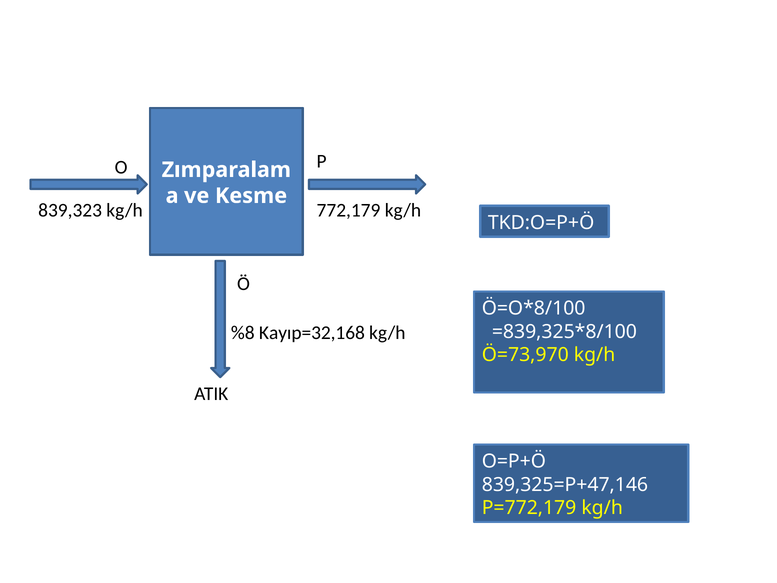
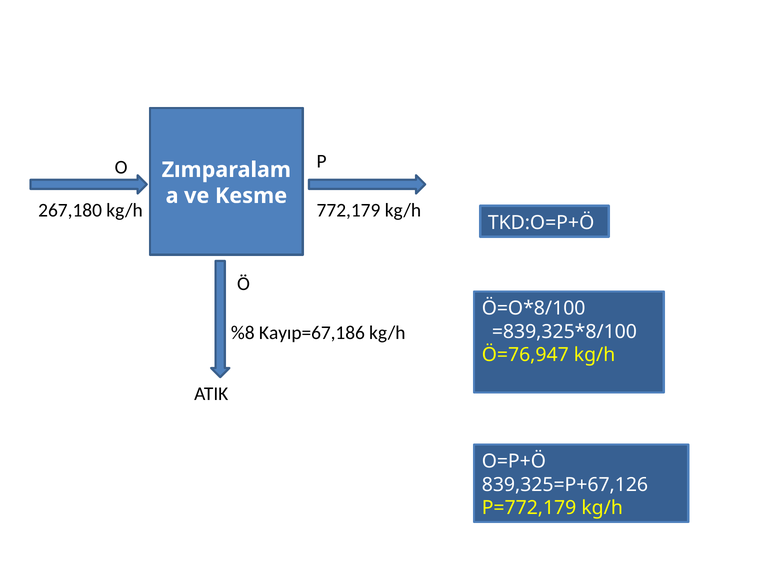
839,323: 839,323 -> 267,180 (70, 210)
Kayıp=32,168: Kayıp=32,168 -> Kayıp=67,186 (312, 333)
Ö=73,970: Ö=73,970 -> Ö=76,947 (525, 355)
839,325=P+47,146: 839,325=P+47,146 -> 839,325=P+67,126 (565, 484)
